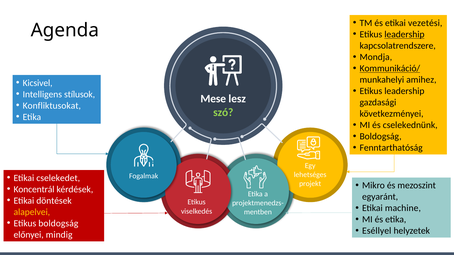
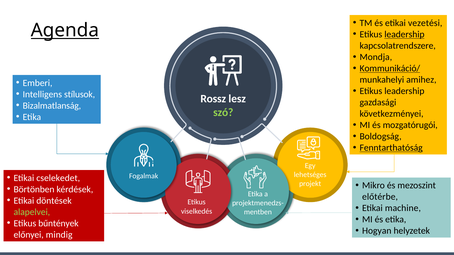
Agenda underline: none -> present (65, 30)
Kicsivel: Kicsivel -> Emberi (38, 83)
Mese: Mese -> Rossz (213, 99)
Konfliktusokat: Konfliktusokat -> Bizalmatlanság (52, 106)
cselekednünk: cselekednünk -> mozgatórugói (410, 125)
Fenntarthatóság underline: none -> present (391, 148)
Koncentrál: Koncentrál -> Börtönben (34, 190)
egyaránt: egyaránt -> előtérbe (380, 197)
alapelvei colour: yellow -> light green (32, 212)
Etikus boldogság: boldogság -> bűntények (58, 224)
Eséllyel: Eséllyel -> Hogyan (377, 231)
